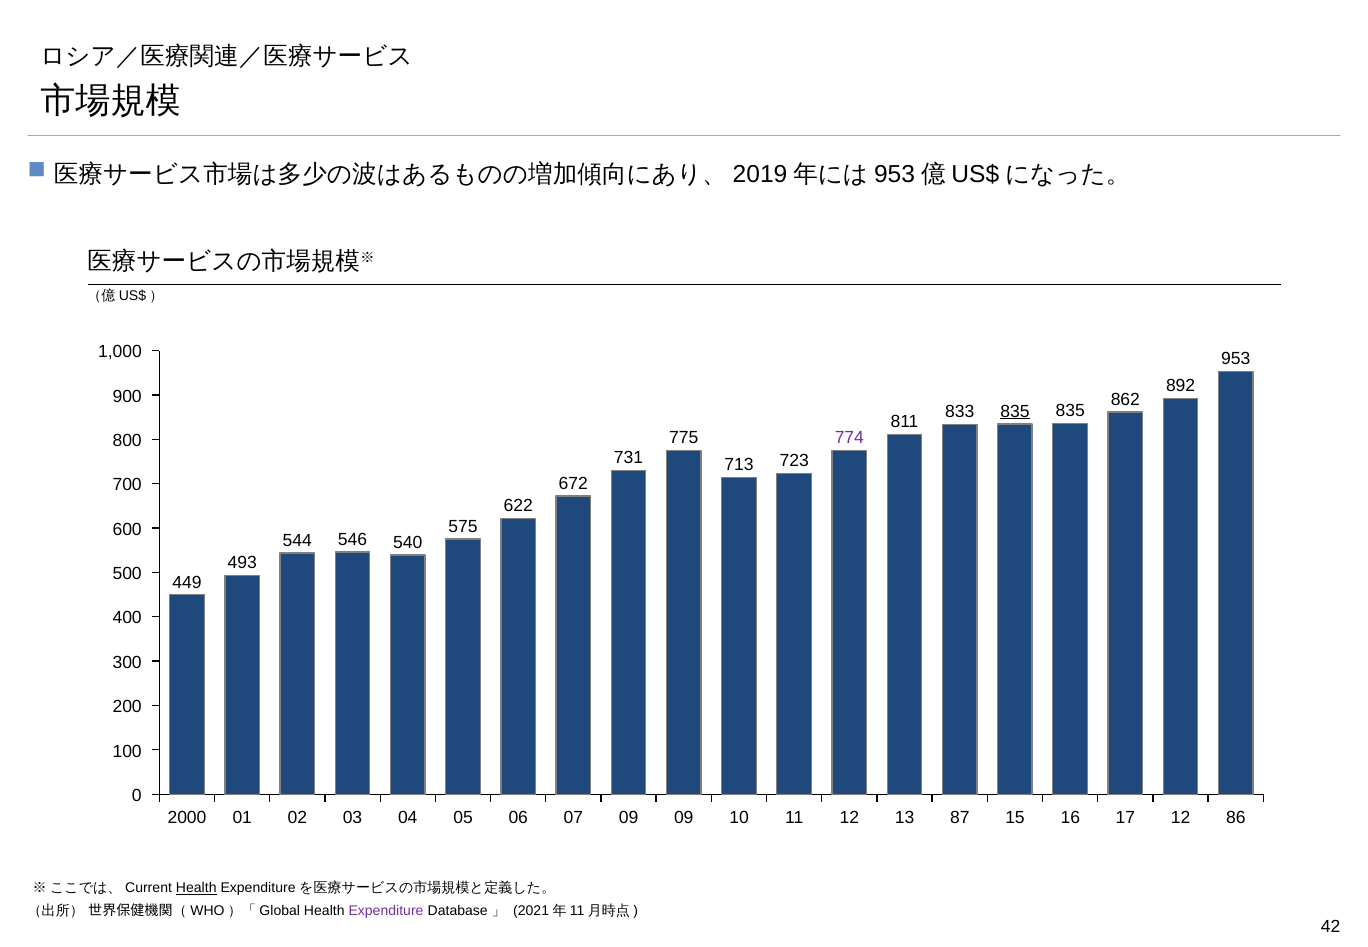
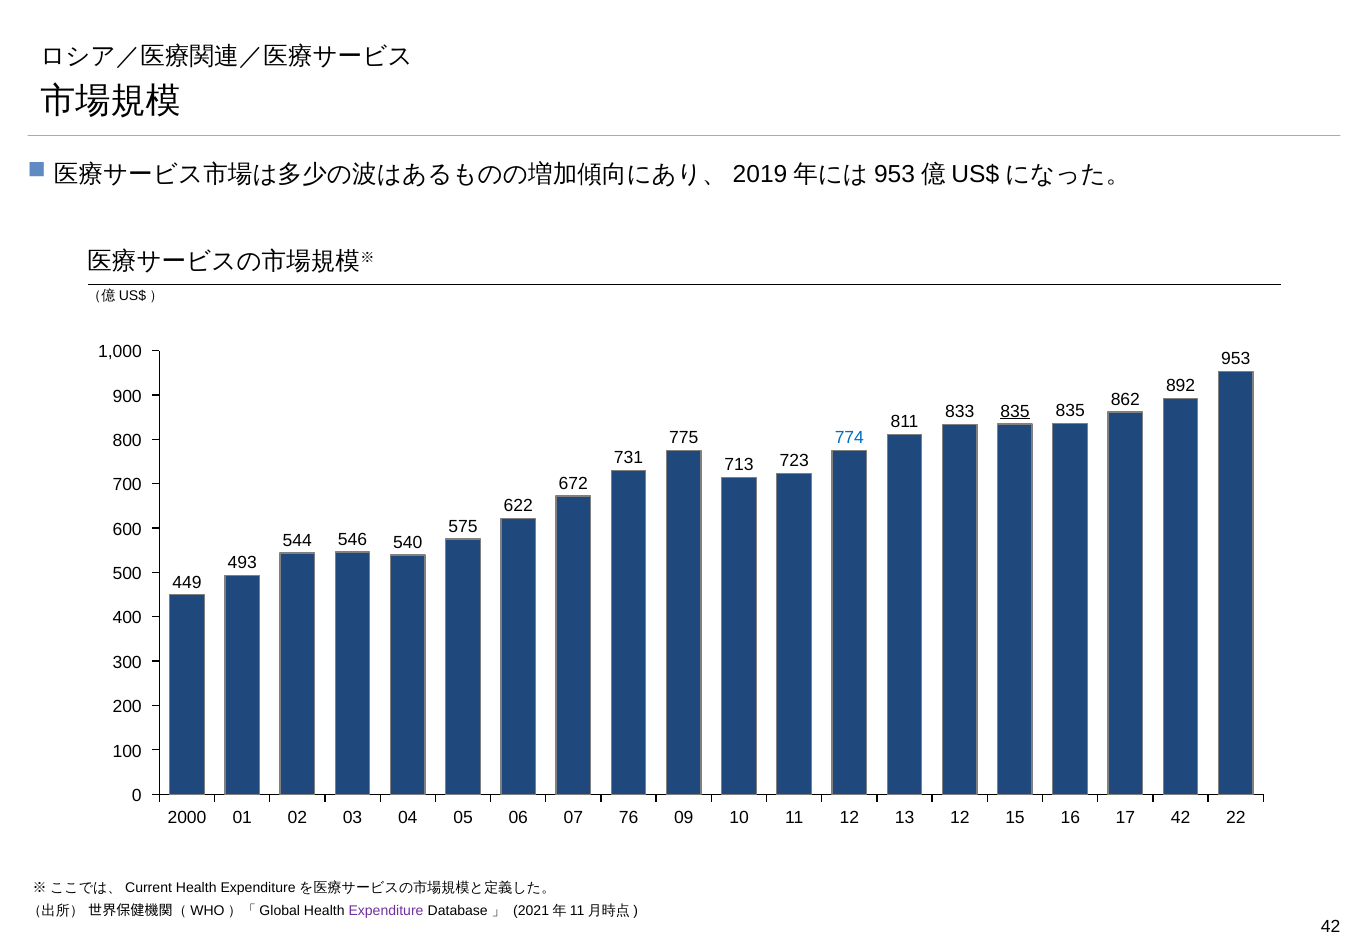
774 colour: purple -> blue (849, 438)
06 09: 09 -> 76 (629, 818)
12 87: 87 -> 12 (960, 818)
17 12: 12 -> 42 (1181, 818)
86: 86 -> 22 (1236, 818)
Health underline: present -> none (196, 888)
